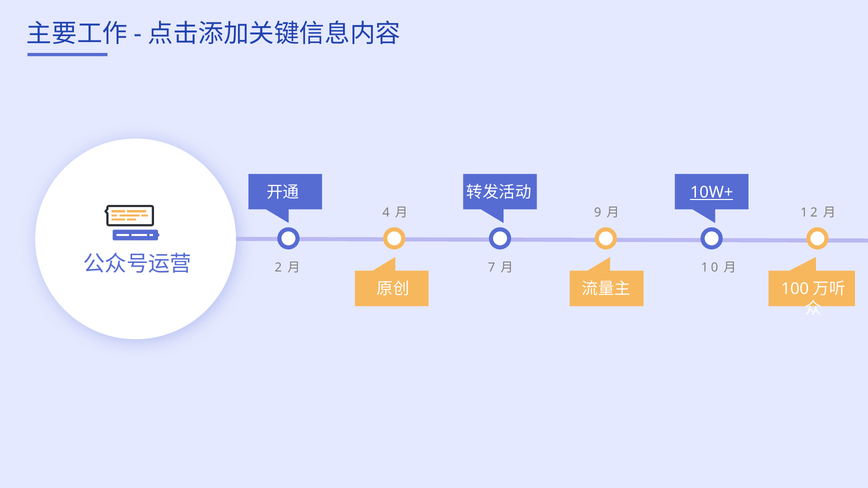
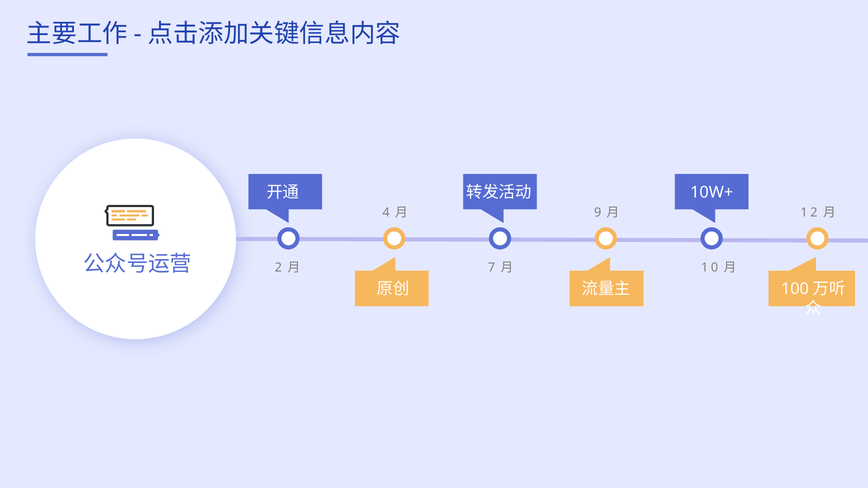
10W+ underline: present -> none (712, 193)
